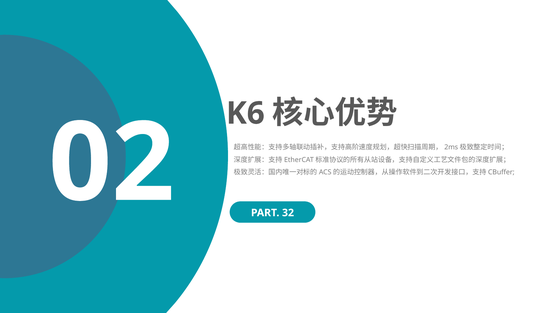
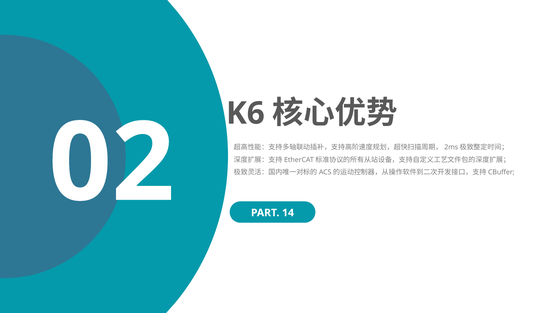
32: 32 -> 14 (288, 213)
